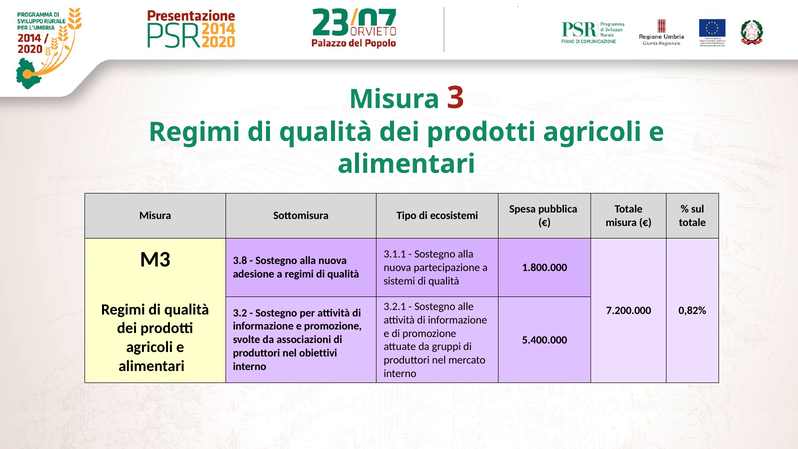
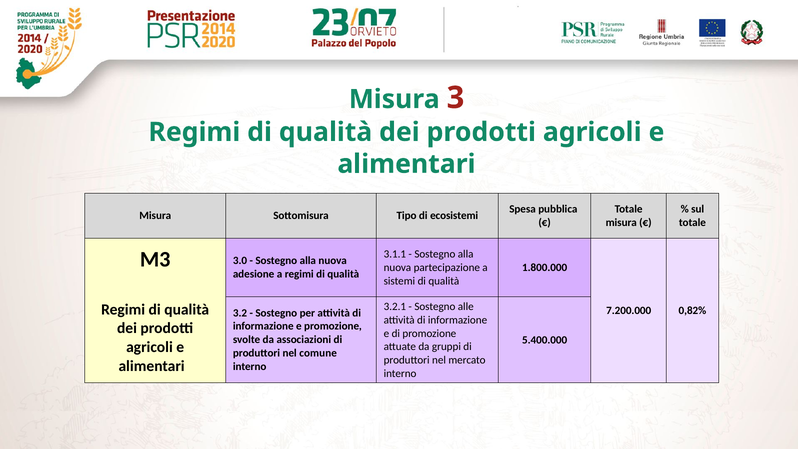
3.8: 3.8 -> 3.0 (240, 261)
obiettivi: obiettivi -> comune (318, 353)
